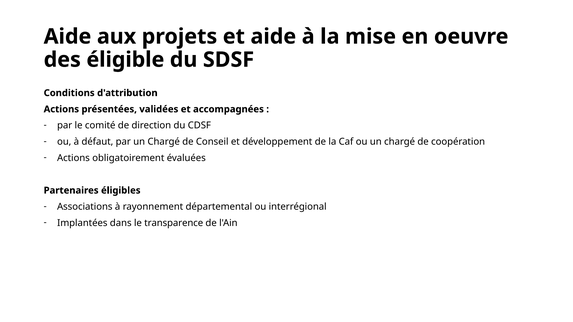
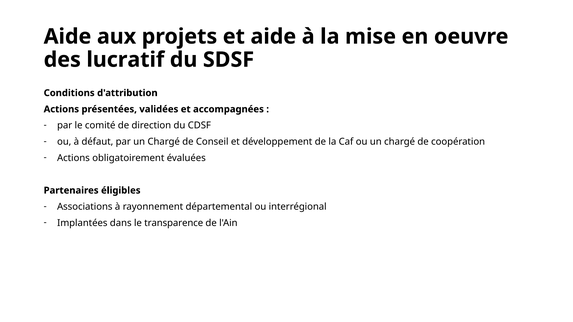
éligible: éligible -> lucratif (125, 60)
